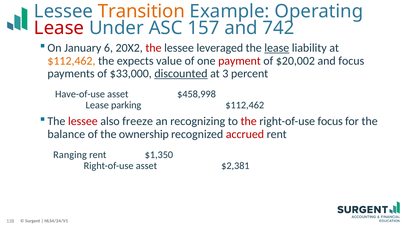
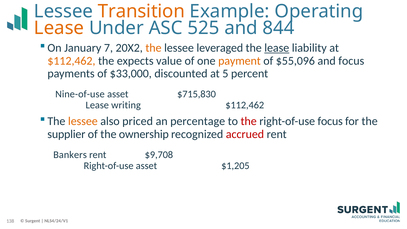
Lease colour: red -> orange (59, 28)
157: 157 -> 525 (204, 28)
742: 742 -> 844 (279, 28)
6: 6 -> 7 (108, 48)
the colour: red -> orange (153, 48)
payment colour: red -> orange (239, 61)
$20,002: $20,002 -> $55,096 (295, 61)
discounted underline: present -> none (181, 74)
3: 3 -> 5 (225, 74)
Have-of-use: Have-of-use -> Nine-of-use (80, 94)
$458,998: $458,998 -> $715,830 (197, 94)
parking: parking -> writing (126, 105)
lessee colour: red -> orange (83, 121)
freeze: freeze -> priced (138, 121)
recognizing: recognizing -> percentage (198, 121)
balance: balance -> supplier (66, 134)
Ranging: Ranging -> Bankers (70, 155)
$1,350: $1,350 -> $9,708 (159, 155)
$2,381: $2,381 -> $1,205 (235, 166)
